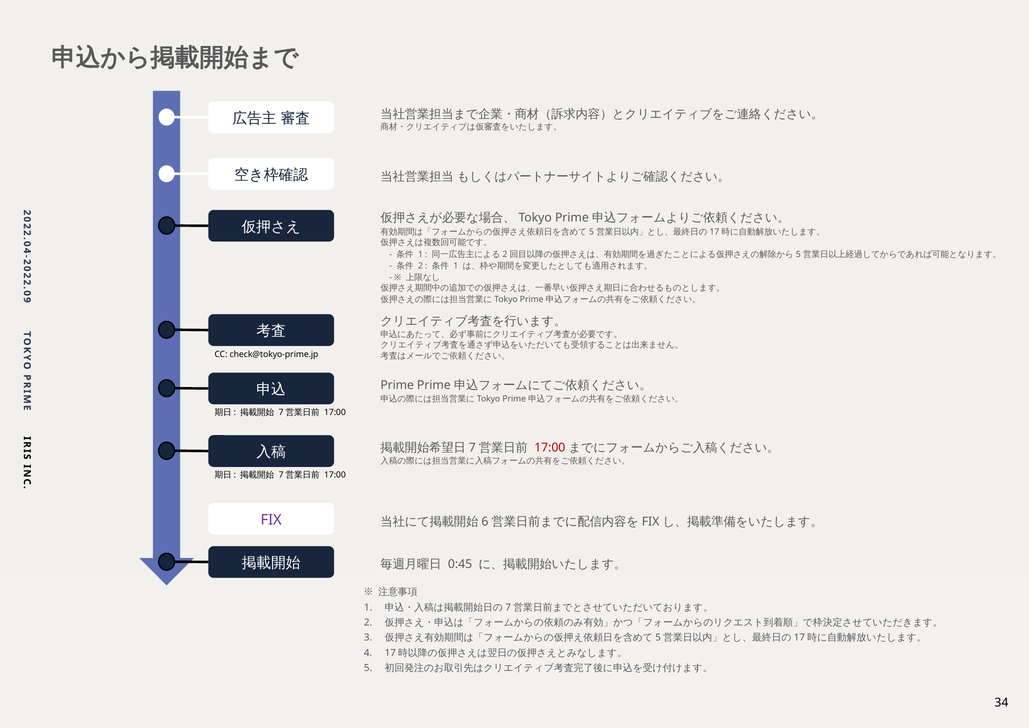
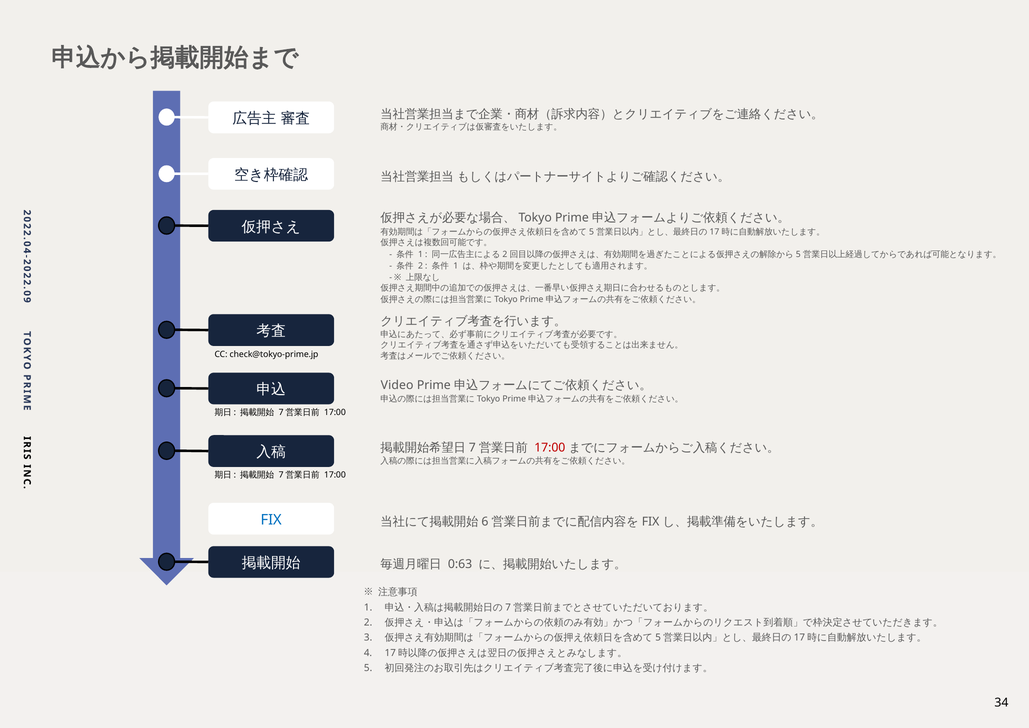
Prime: Prime -> Video (397, 385)
FIX colour: purple -> blue (271, 519)
0:45: 0:45 -> 0:63 (460, 564)
